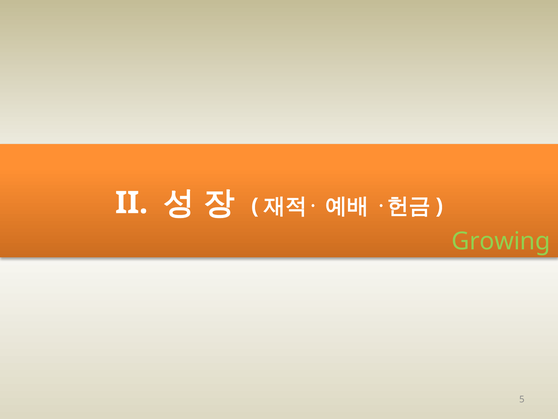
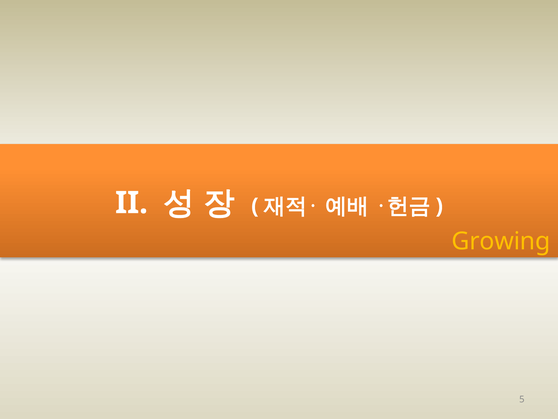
Growing colour: light green -> yellow (501, 241)
